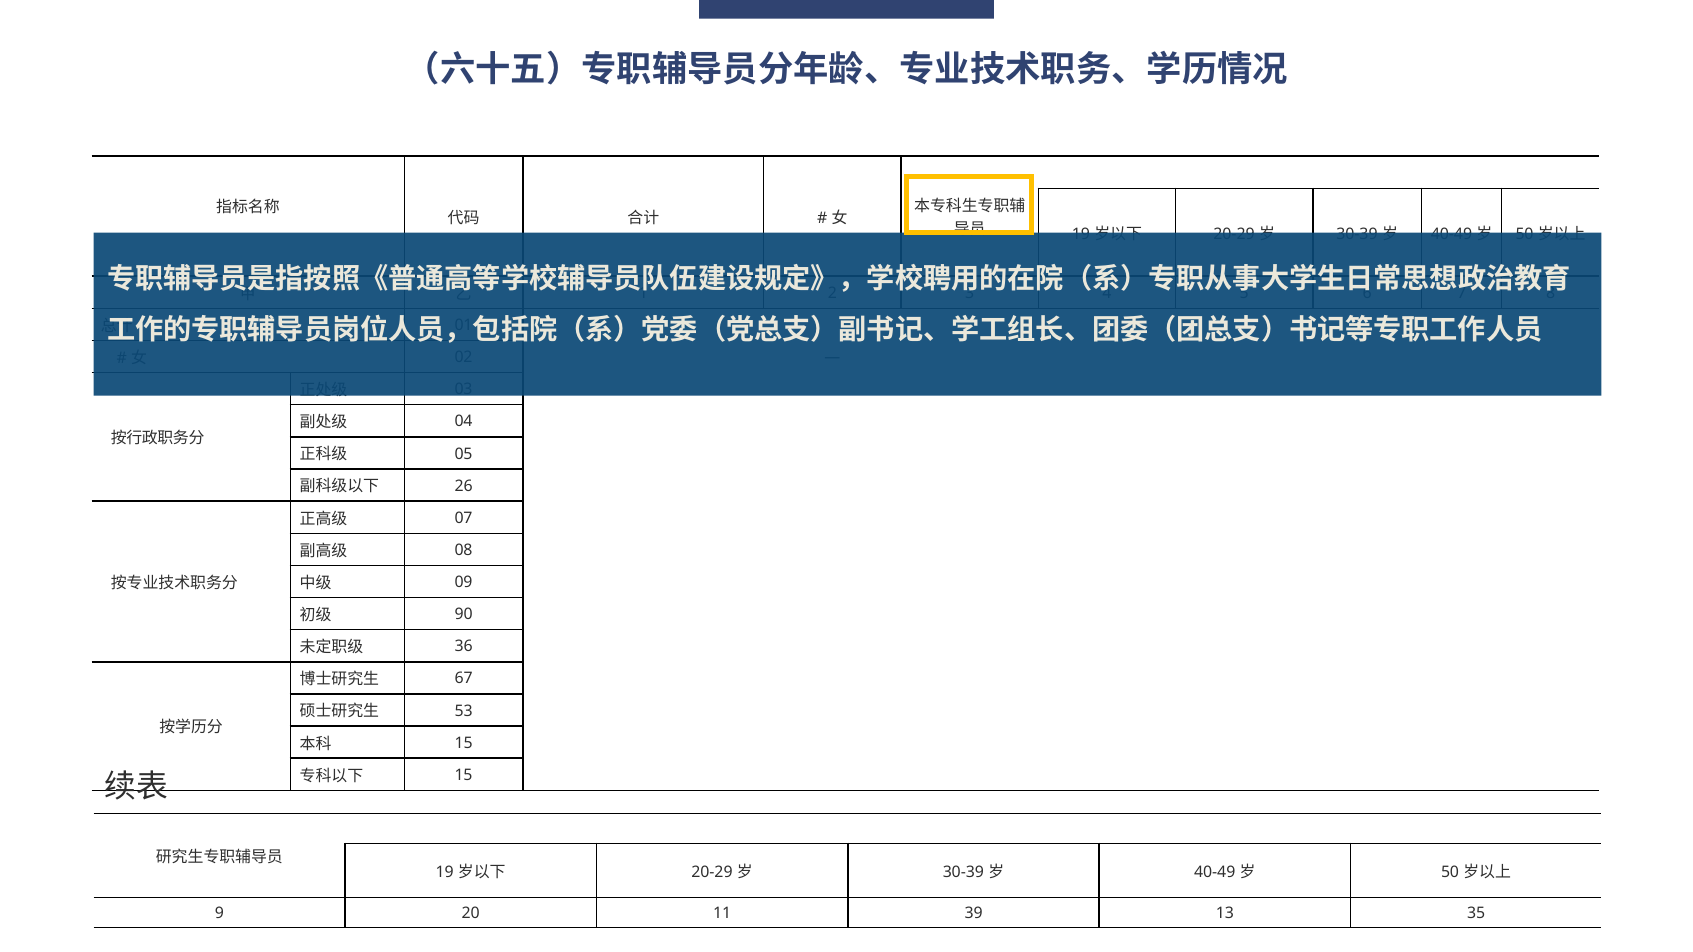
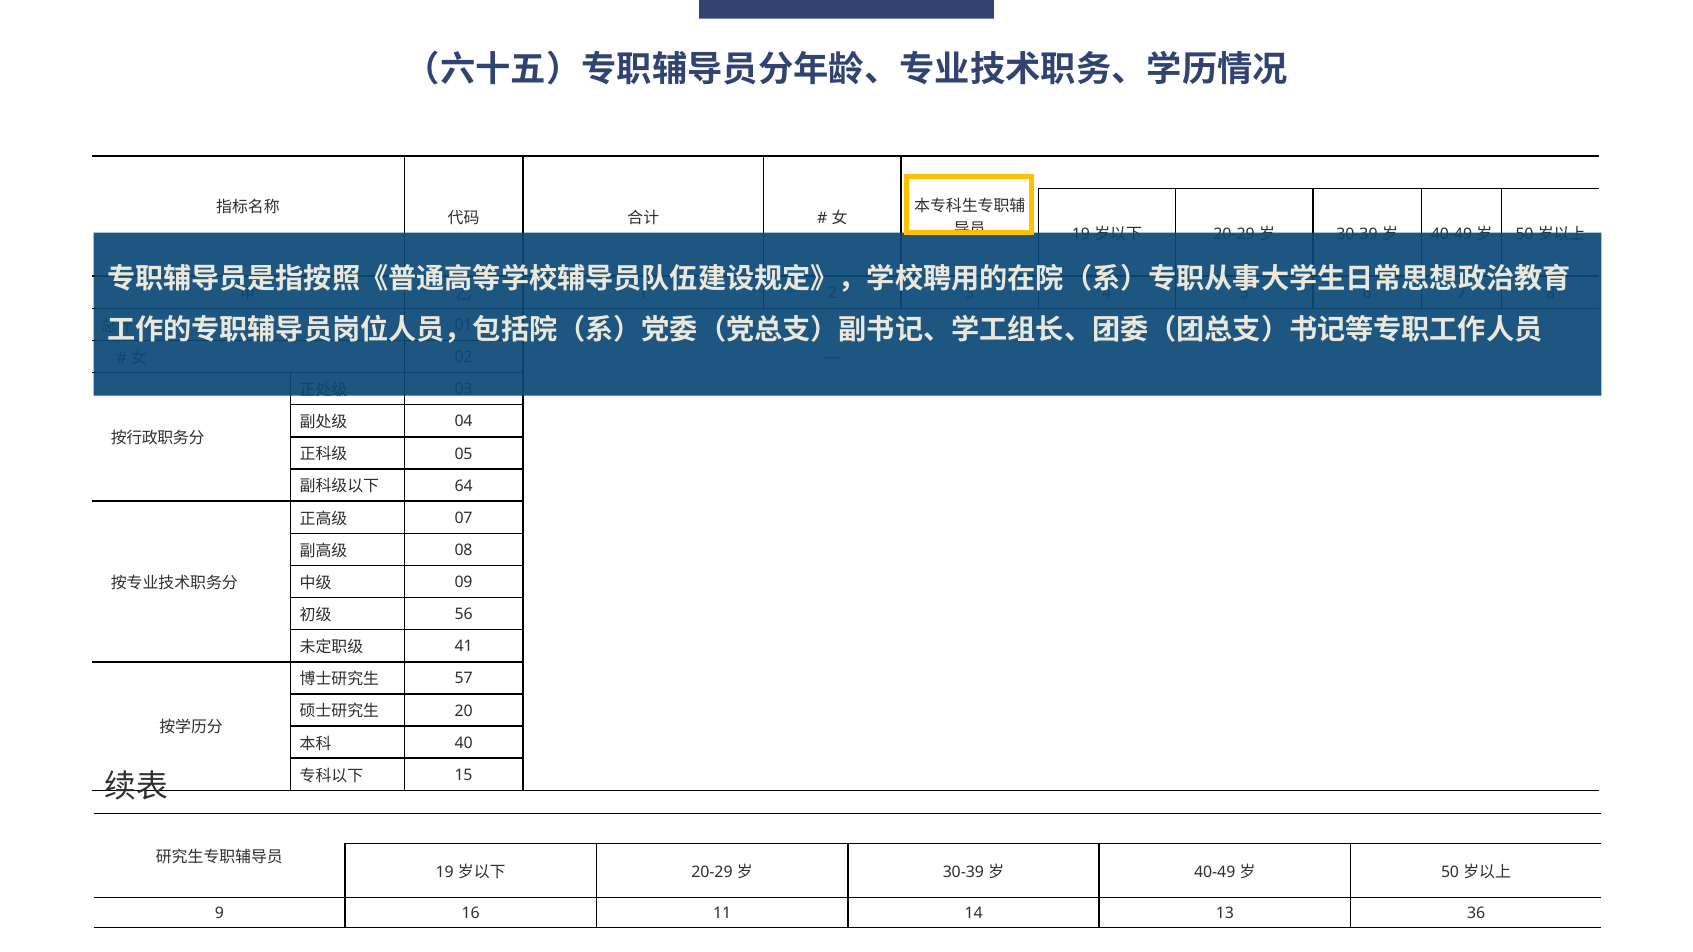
26: 26 -> 64 (464, 486)
90: 90 -> 56 (464, 615)
36: 36 -> 41 (464, 647)
67: 67 -> 57 (464, 679)
53: 53 -> 20 (464, 711)
15: 15 -> 40 (464, 743)
20: 20 -> 16 (471, 914)
39: 39 -> 14 (974, 914)
35: 35 -> 36 (1476, 914)
